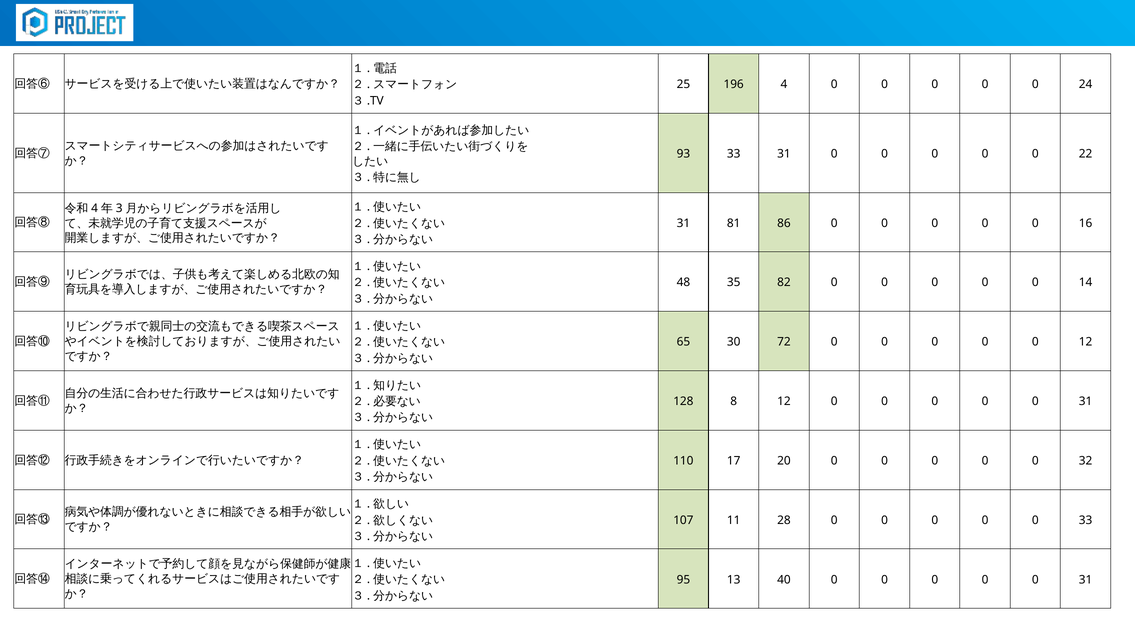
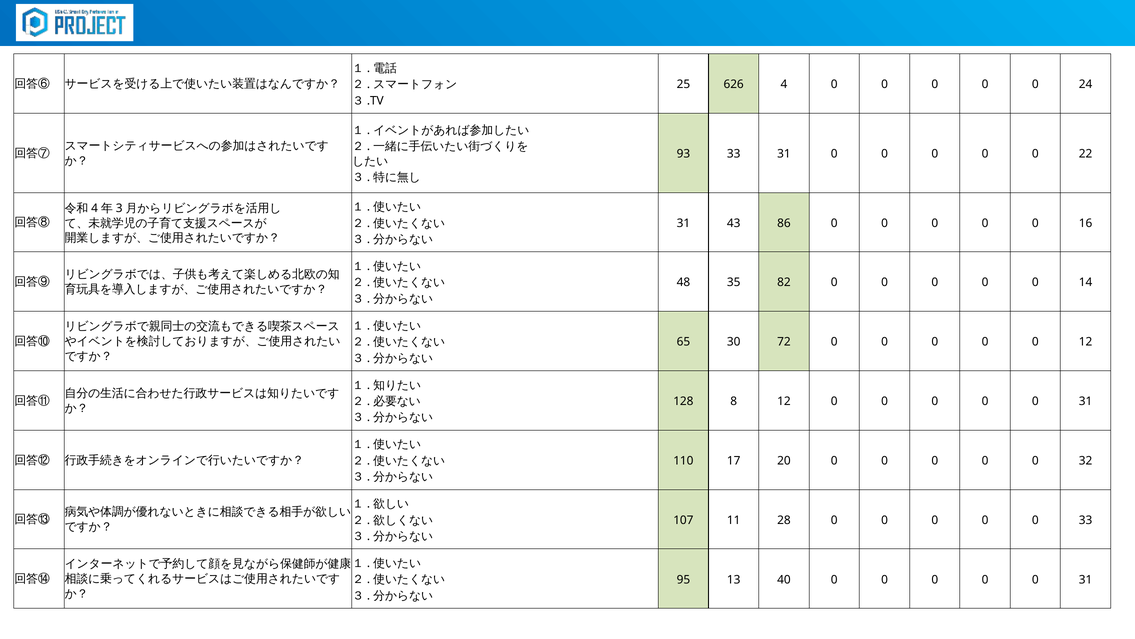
196: 196 -> 626 (734, 84)
81: 81 -> 43 (734, 223)
